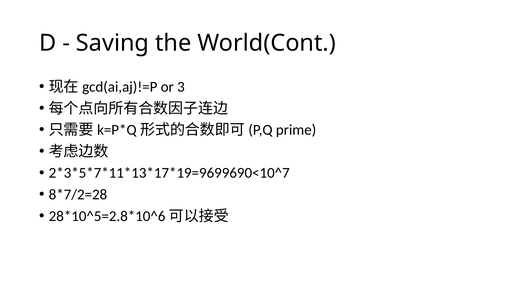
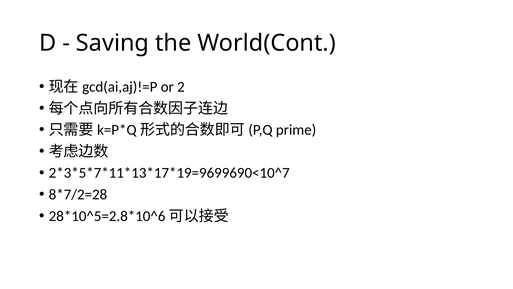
3: 3 -> 2 (181, 87)
